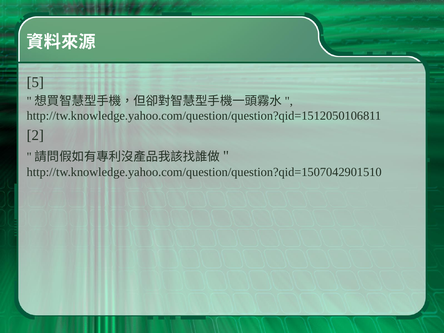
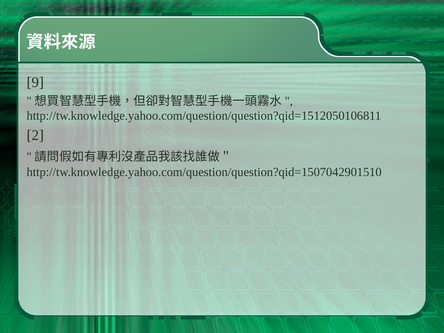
5: 5 -> 9 (35, 82)
